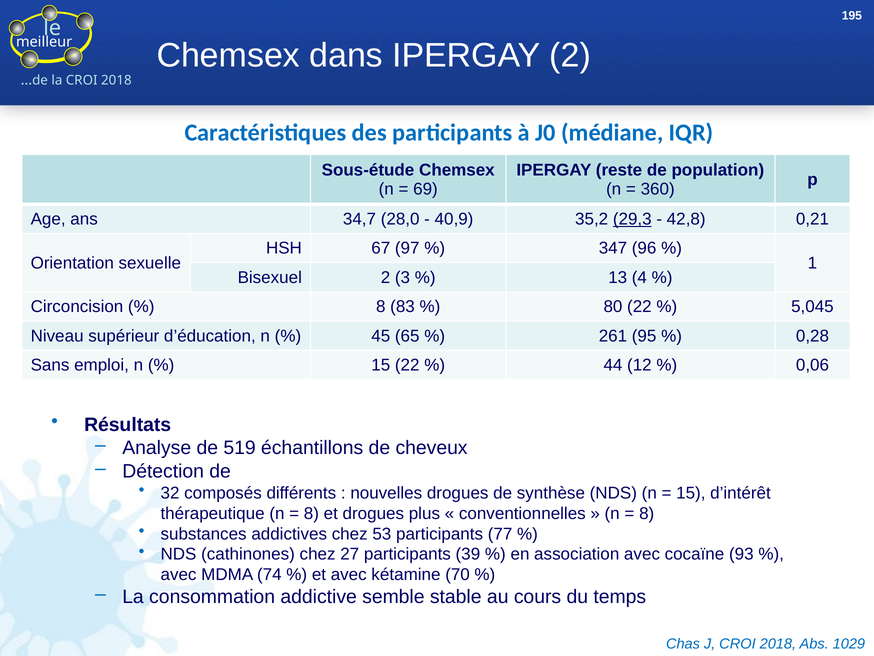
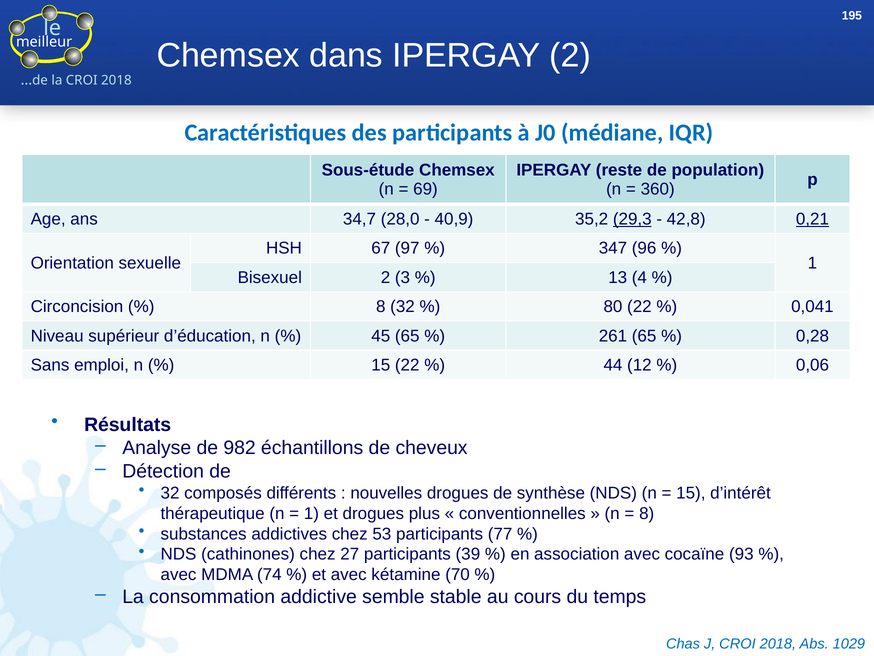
0,21 underline: none -> present (812, 219)
8 83: 83 -> 32 (403, 306)
5,045: 5,045 -> 0,041 (812, 306)
261 95: 95 -> 65 (644, 336)
519: 519 -> 982 (240, 448)
8: 8 -> 1 (311, 513)
